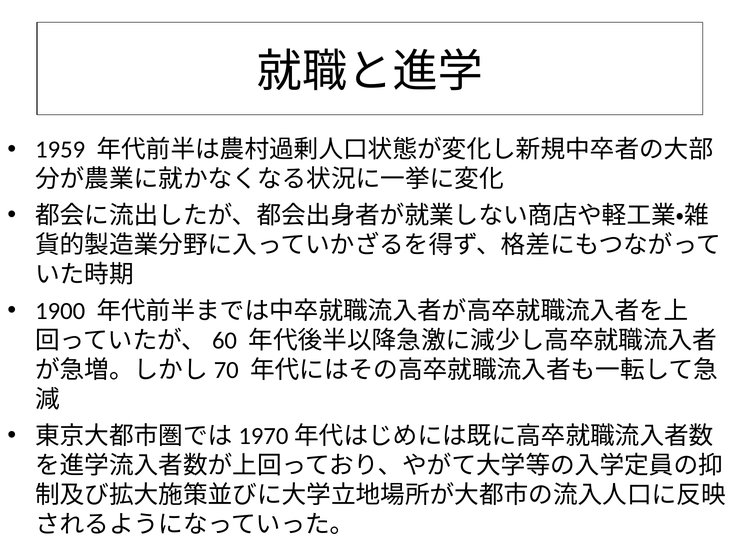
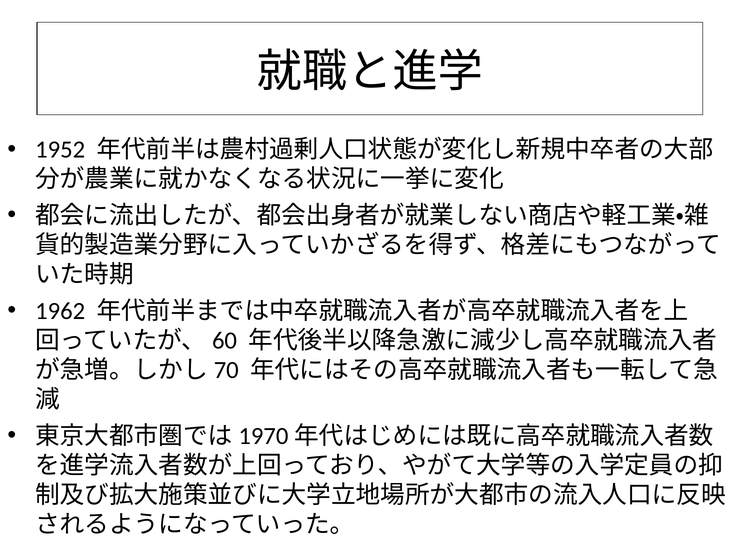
1959: 1959 -> 1952 (60, 150)
1900: 1900 -> 1962 (60, 311)
